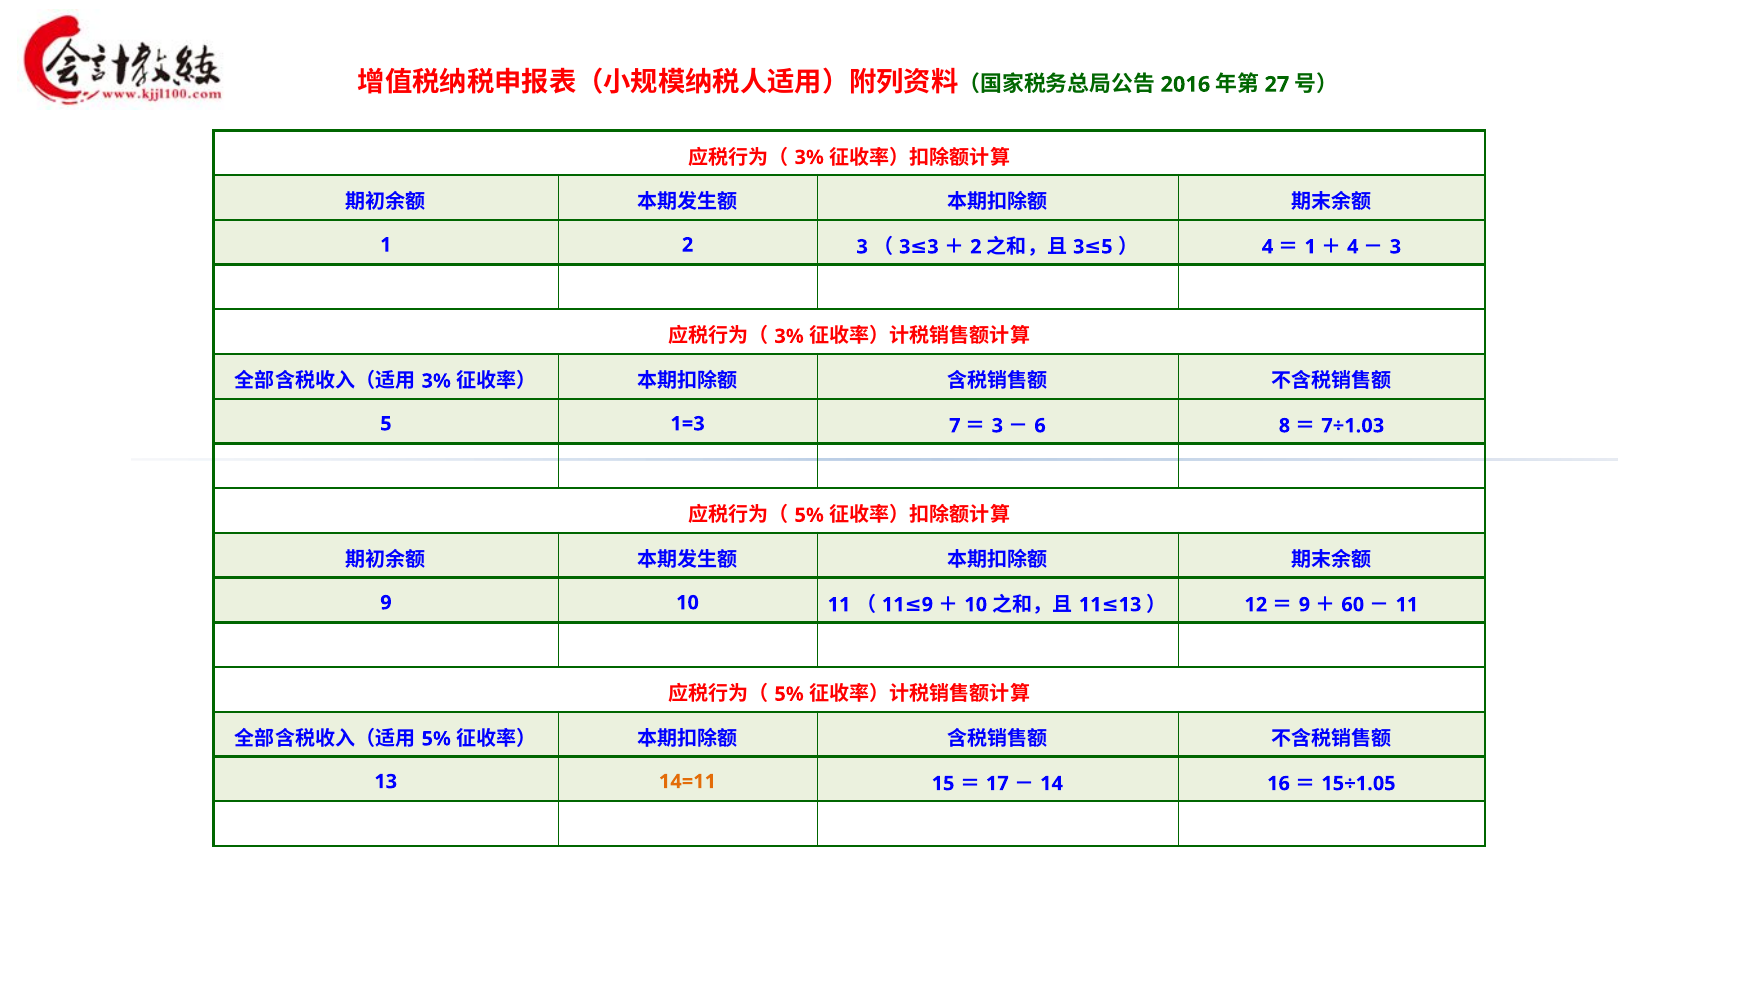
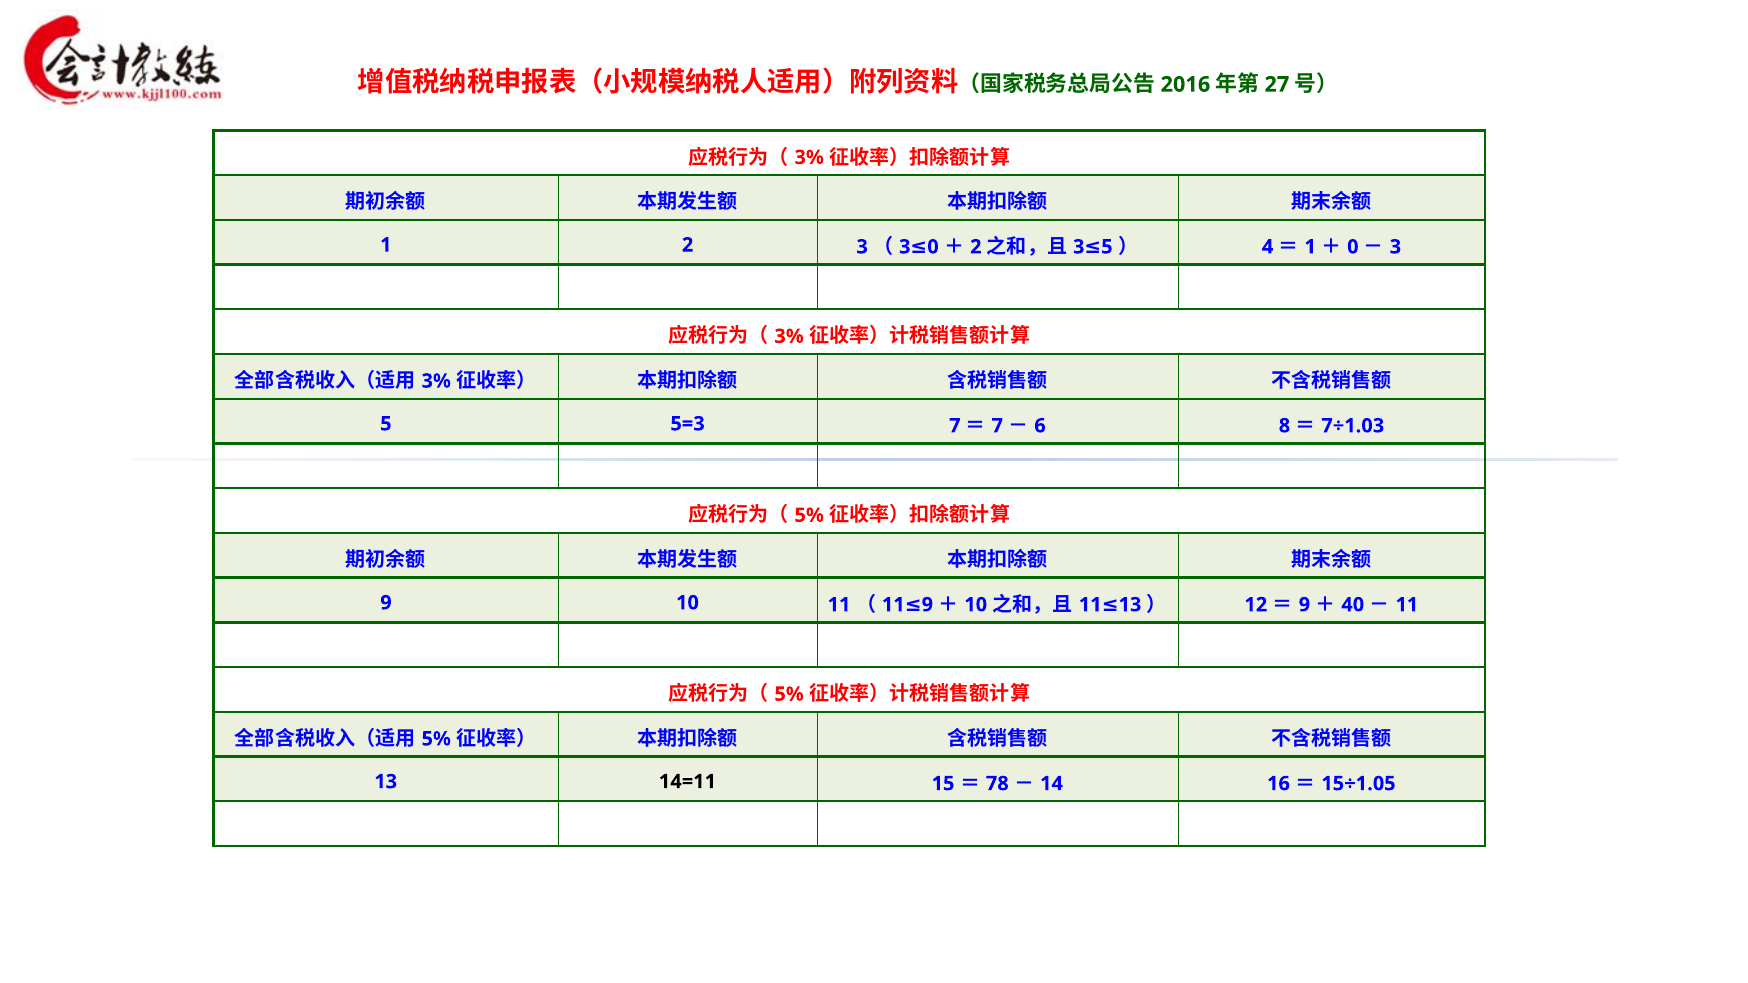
4: 4 -> 0 (1353, 247)
3: 3 -> 0 (933, 247)
1=3: 1=3 -> 5=3 (688, 424)
3: 3 -> 7 (997, 426)
60: 60 -> 40 (1353, 605)
14=11 colour: orange -> black (687, 782)
17: 17 -> 78 (997, 784)
